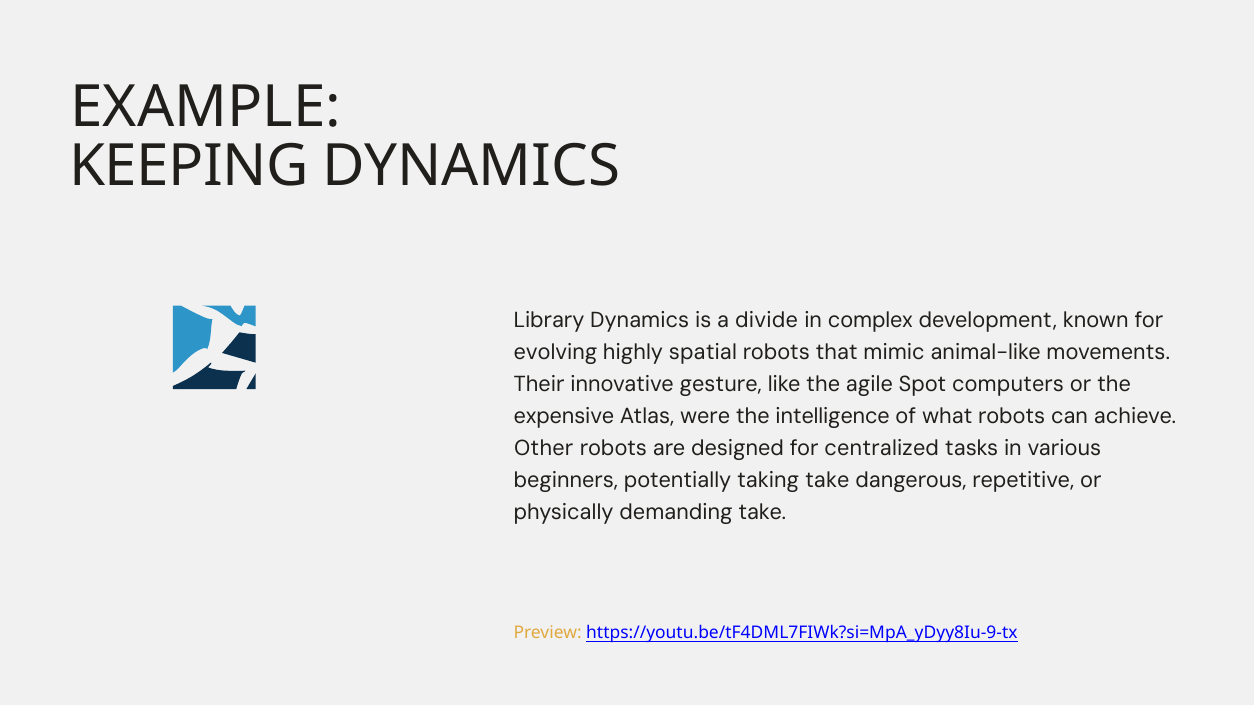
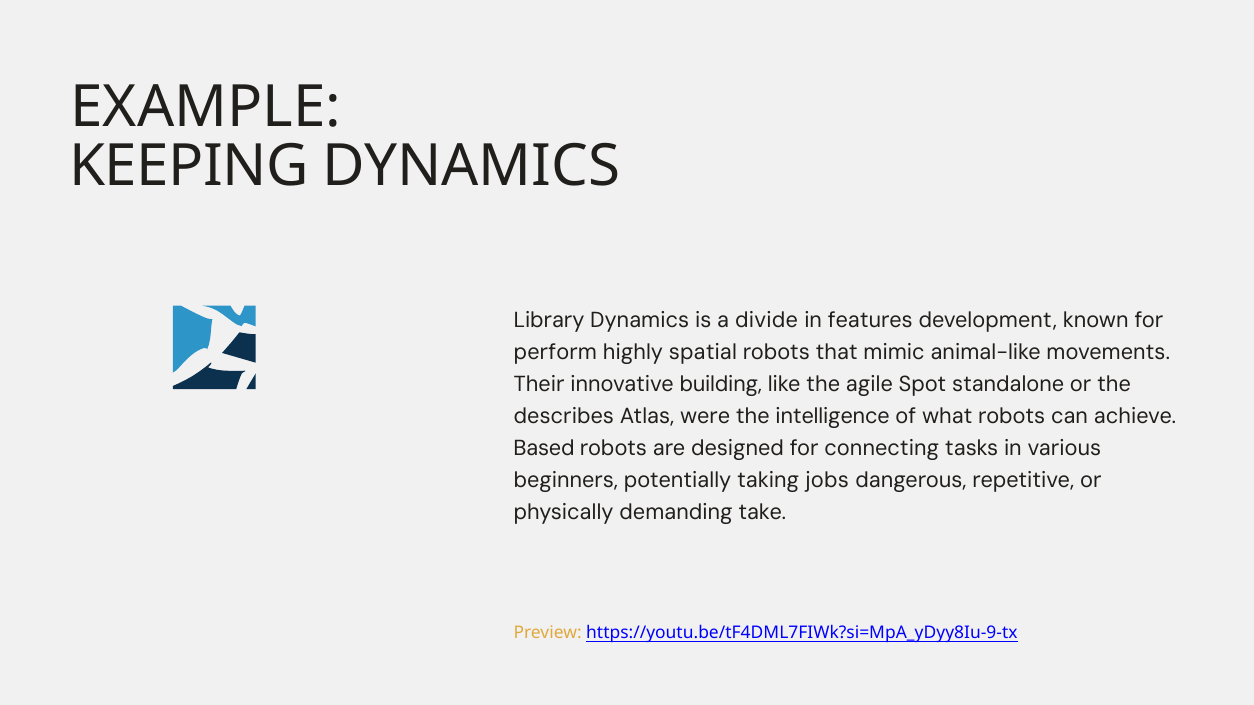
complex: complex -> features (870, 320)
evolving: evolving -> perform (555, 352)
gesture: gesture -> building (721, 384)
computers: computers -> standalone (1008, 384)
expensive: expensive -> describes (564, 416)
Other: Other -> Based (544, 448)
centralized: centralized -> connecting (882, 448)
taking take: take -> jobs (827, 480)
